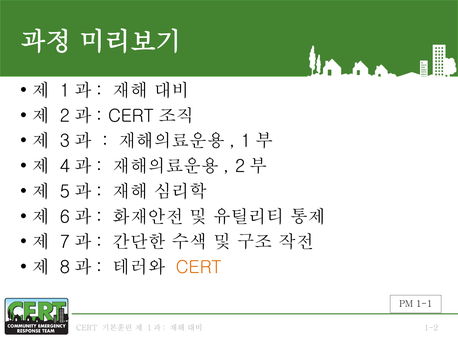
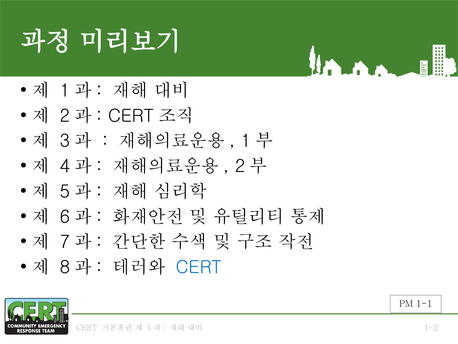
CERT colour: orange -> blue (199, 267)
